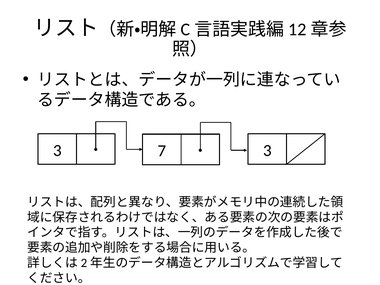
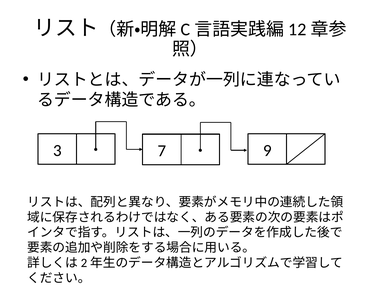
7 3: 3 -> 9 (267, 150)
